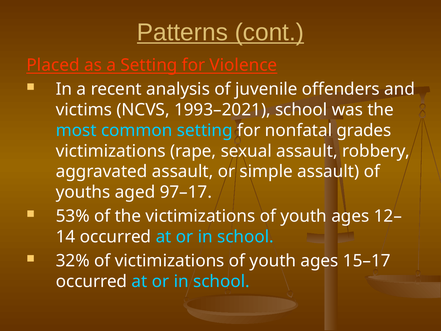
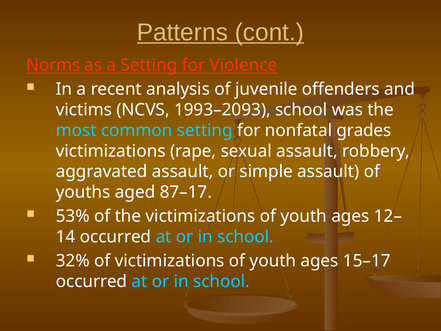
Placed: Placed -> Norms (53, 65)
1993–2021: 1993–2021 -> 1993–2093 (222, 110)
97–17: 97–17 -> 87–17 (186, 192)
